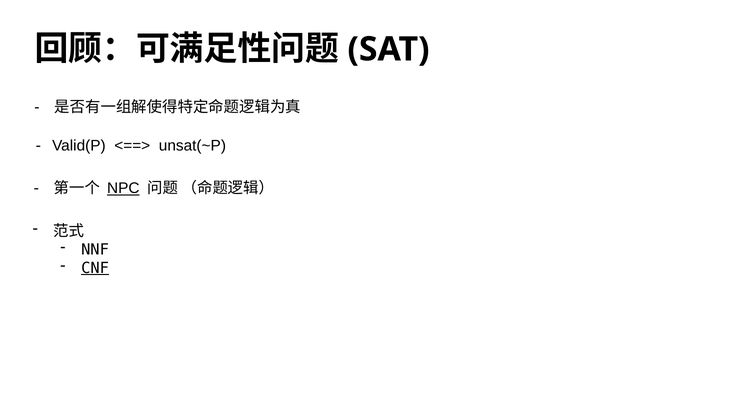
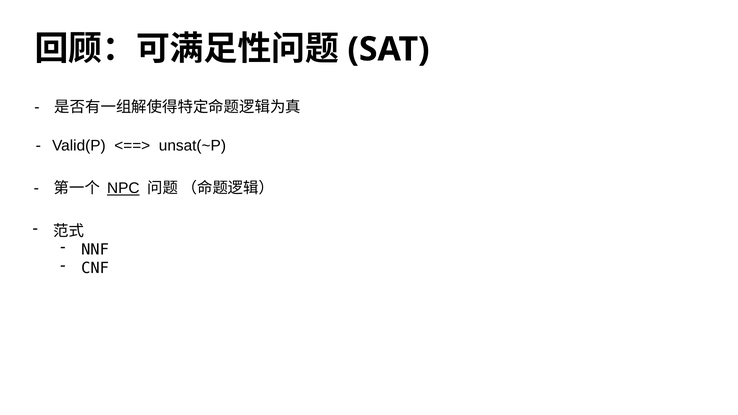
CNF underline: present -> none (95, 268)
